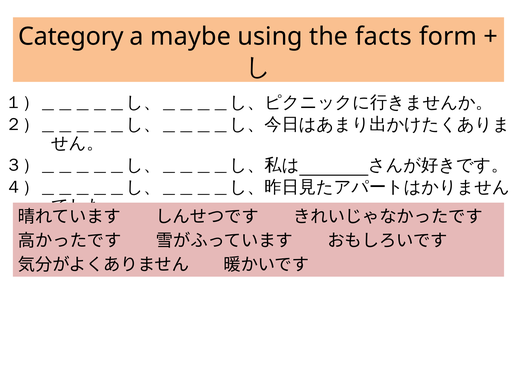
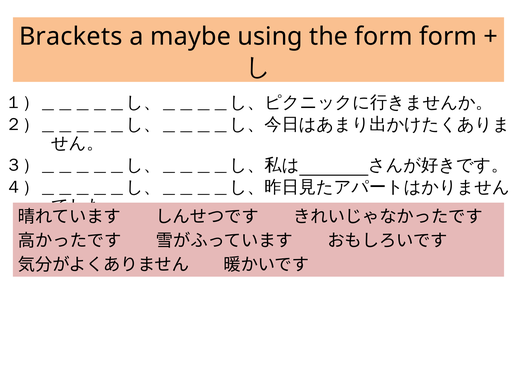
Category: Category -> Brackets (71, 37)
the facts: facts -> form (384, 37)
